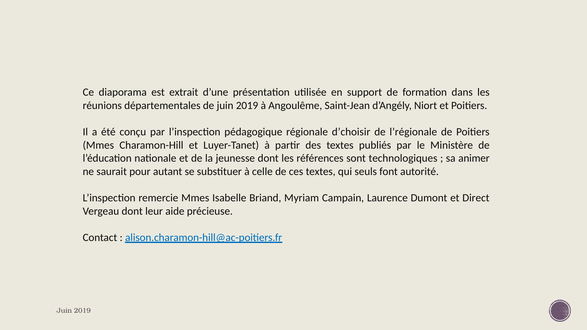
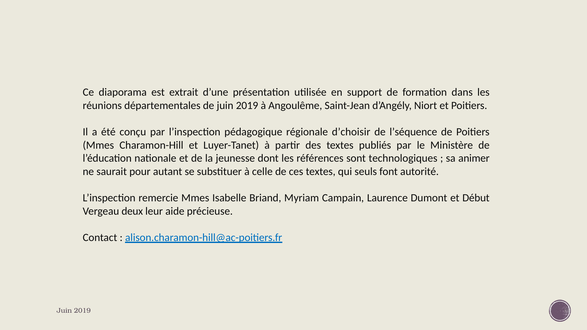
l’régionale: l’régionale -> l’séquence (413, 132)
Direct: Direct -> Début (476, 198)
Vergeau dont: dont -> deux (132, 211)
